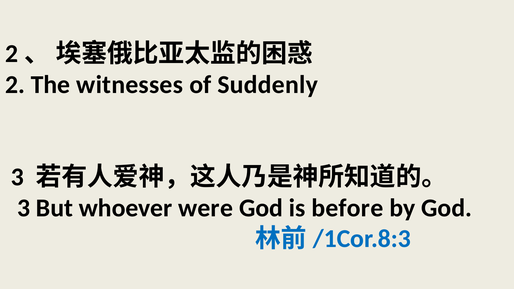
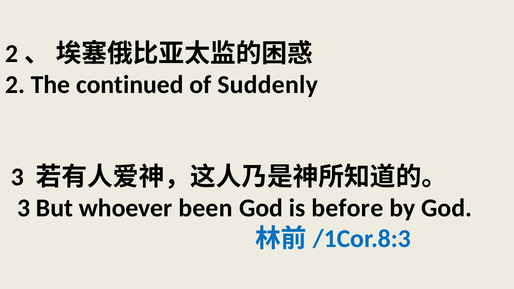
witnesses: witnesses -> continued (130, 85)
were: were -> been (206, 208)
